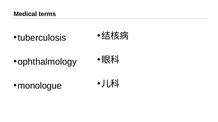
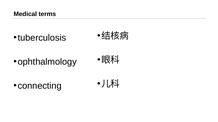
monologue: monologue -> connecting (40, 86)
